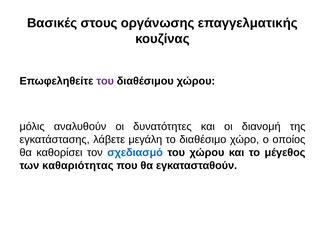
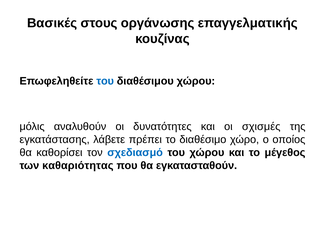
του colour: purple -> blue (105, 81)
διανομή: διανομή -> σχισμές (261, 126)
μεγάλη: μεγάλη -> πρέπει (145, 139)
